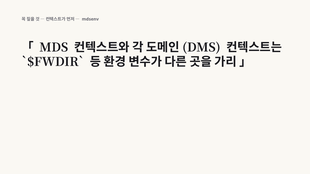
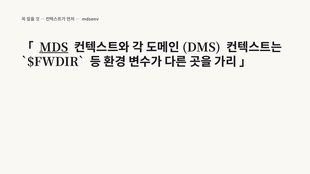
MDS underline: none -> present (54, 48)
